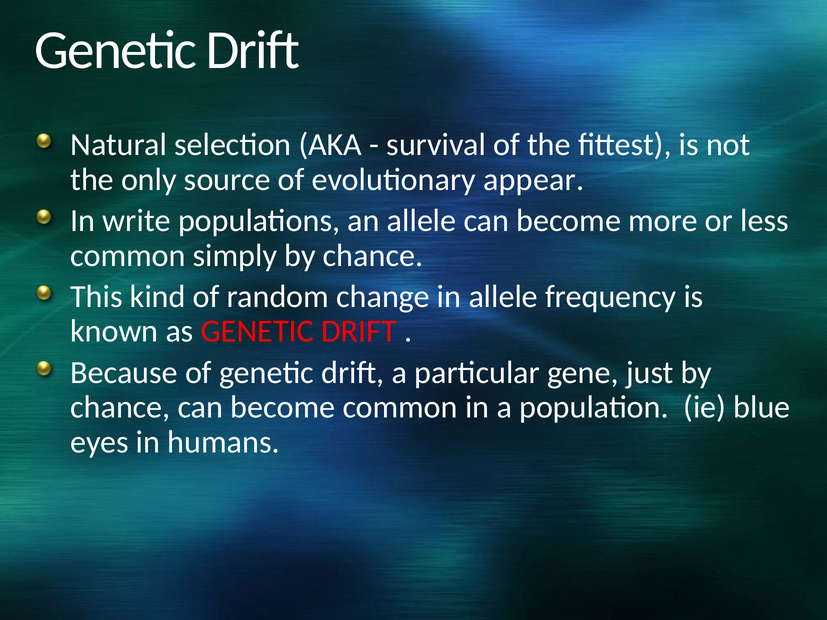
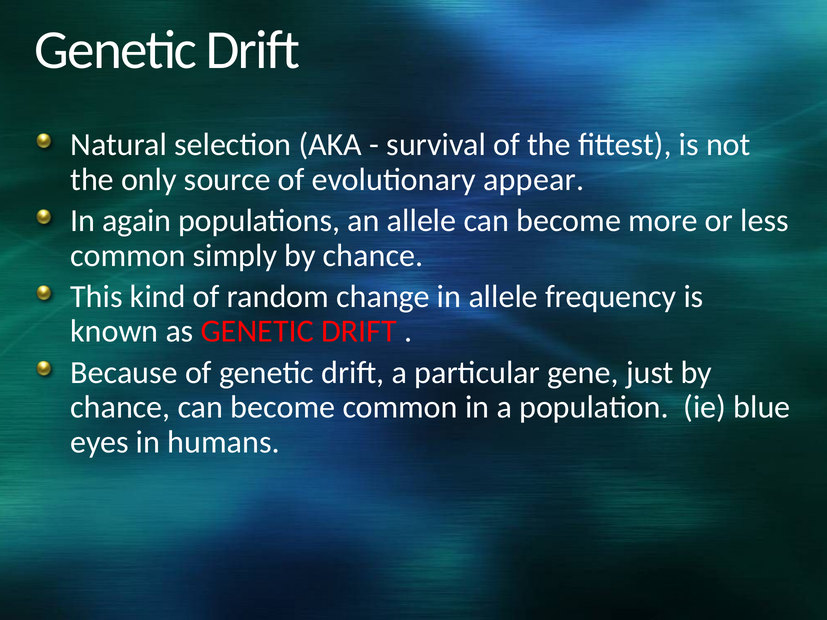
write: write -> again (137, 221)
